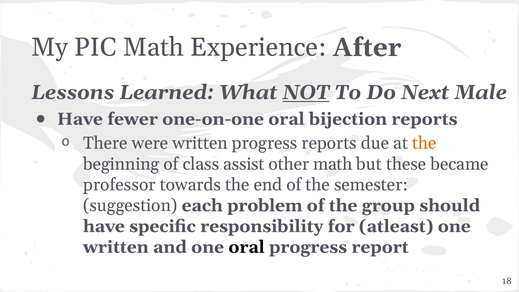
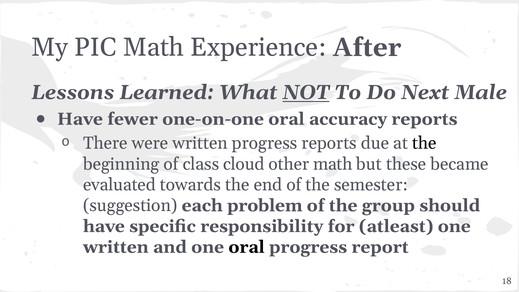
bijection: bijection -> accuracy (348, 119)
the colour: orange -> black (424, 143)
assist: assist -> cloud (244, 164)
professor: professor -> evaluated (119, 185)
